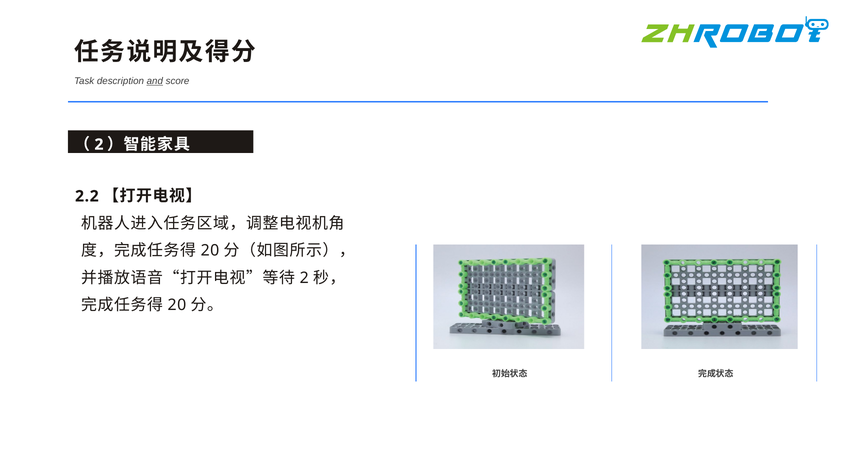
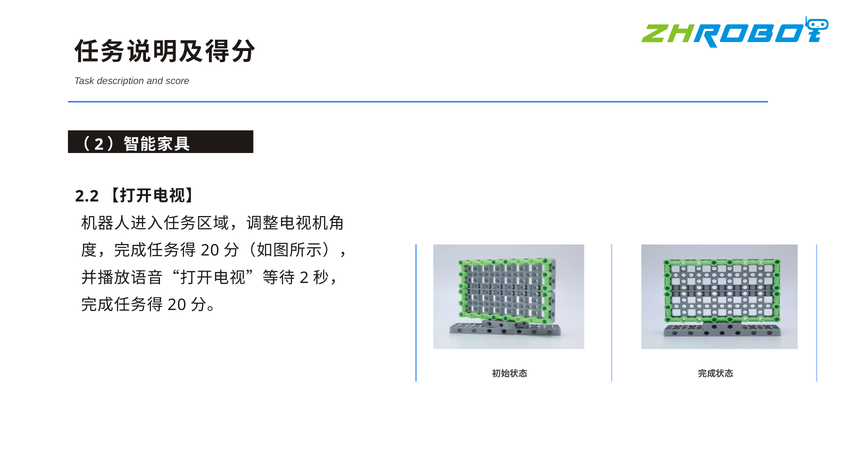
and underline: present -> none (155, 81)
